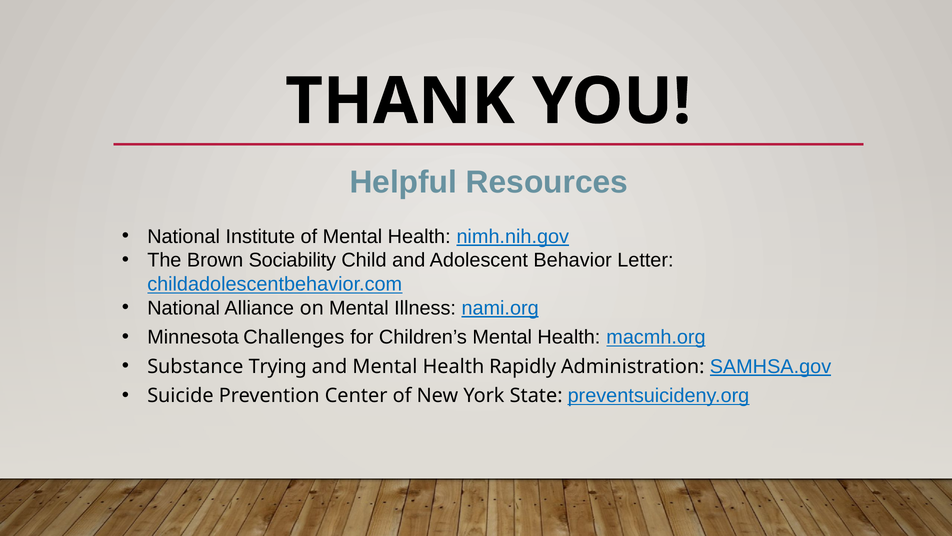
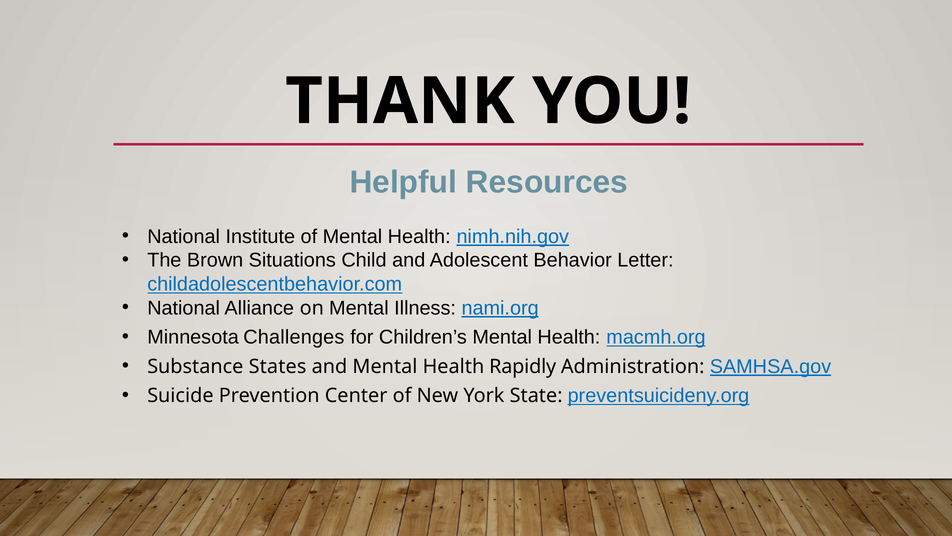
Sociability: Sociability -> Situations (292, 260)
Trying: Trying -> States (278, 366)
